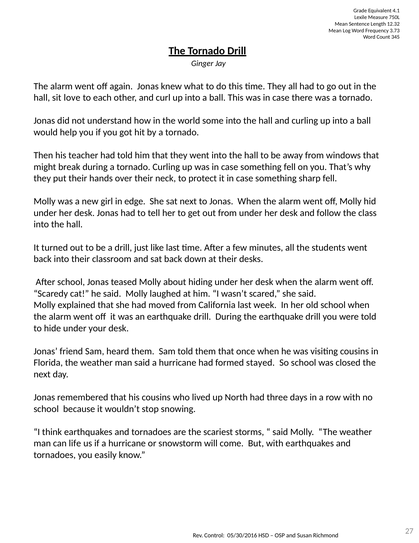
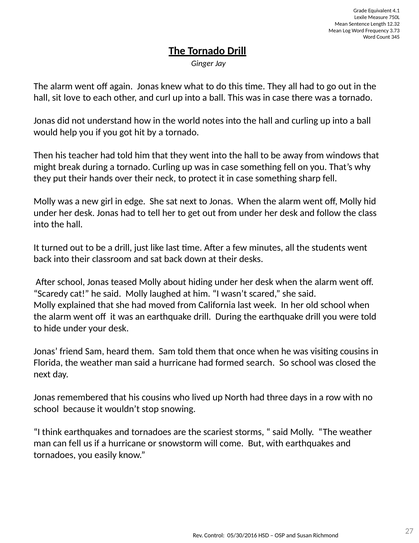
some: some -> notes (213, 121)
stayed: stayed -> search (260, 362)
can life: life -> fell (75, 443)
